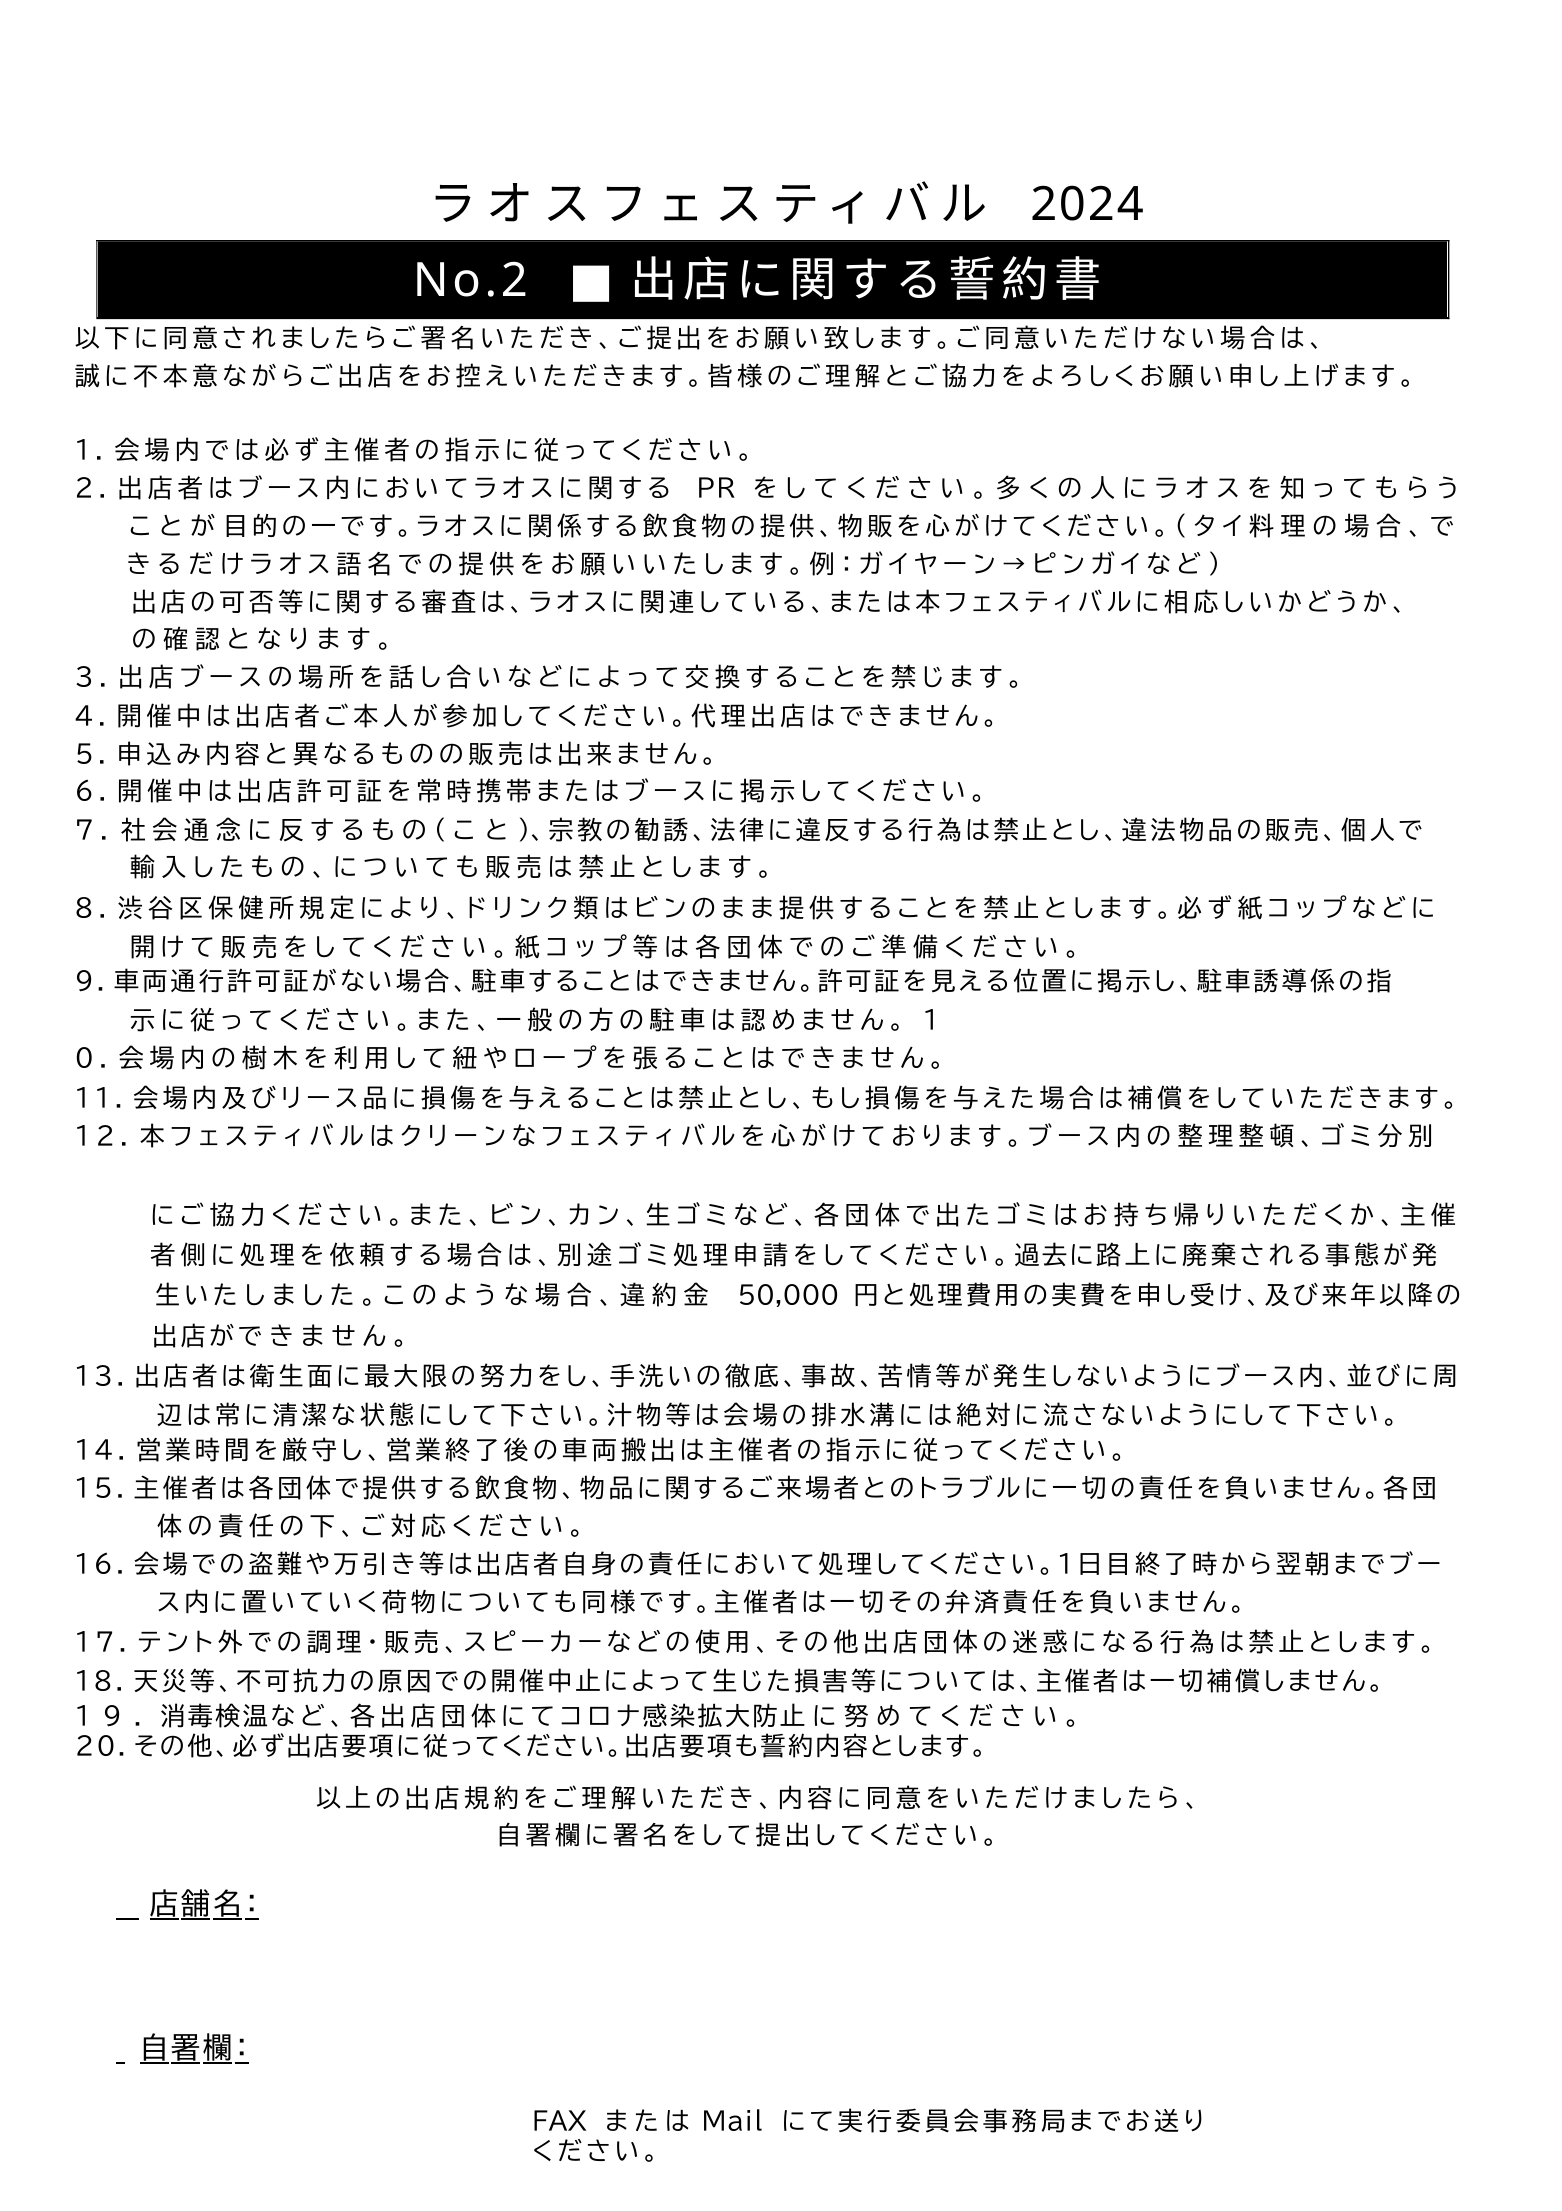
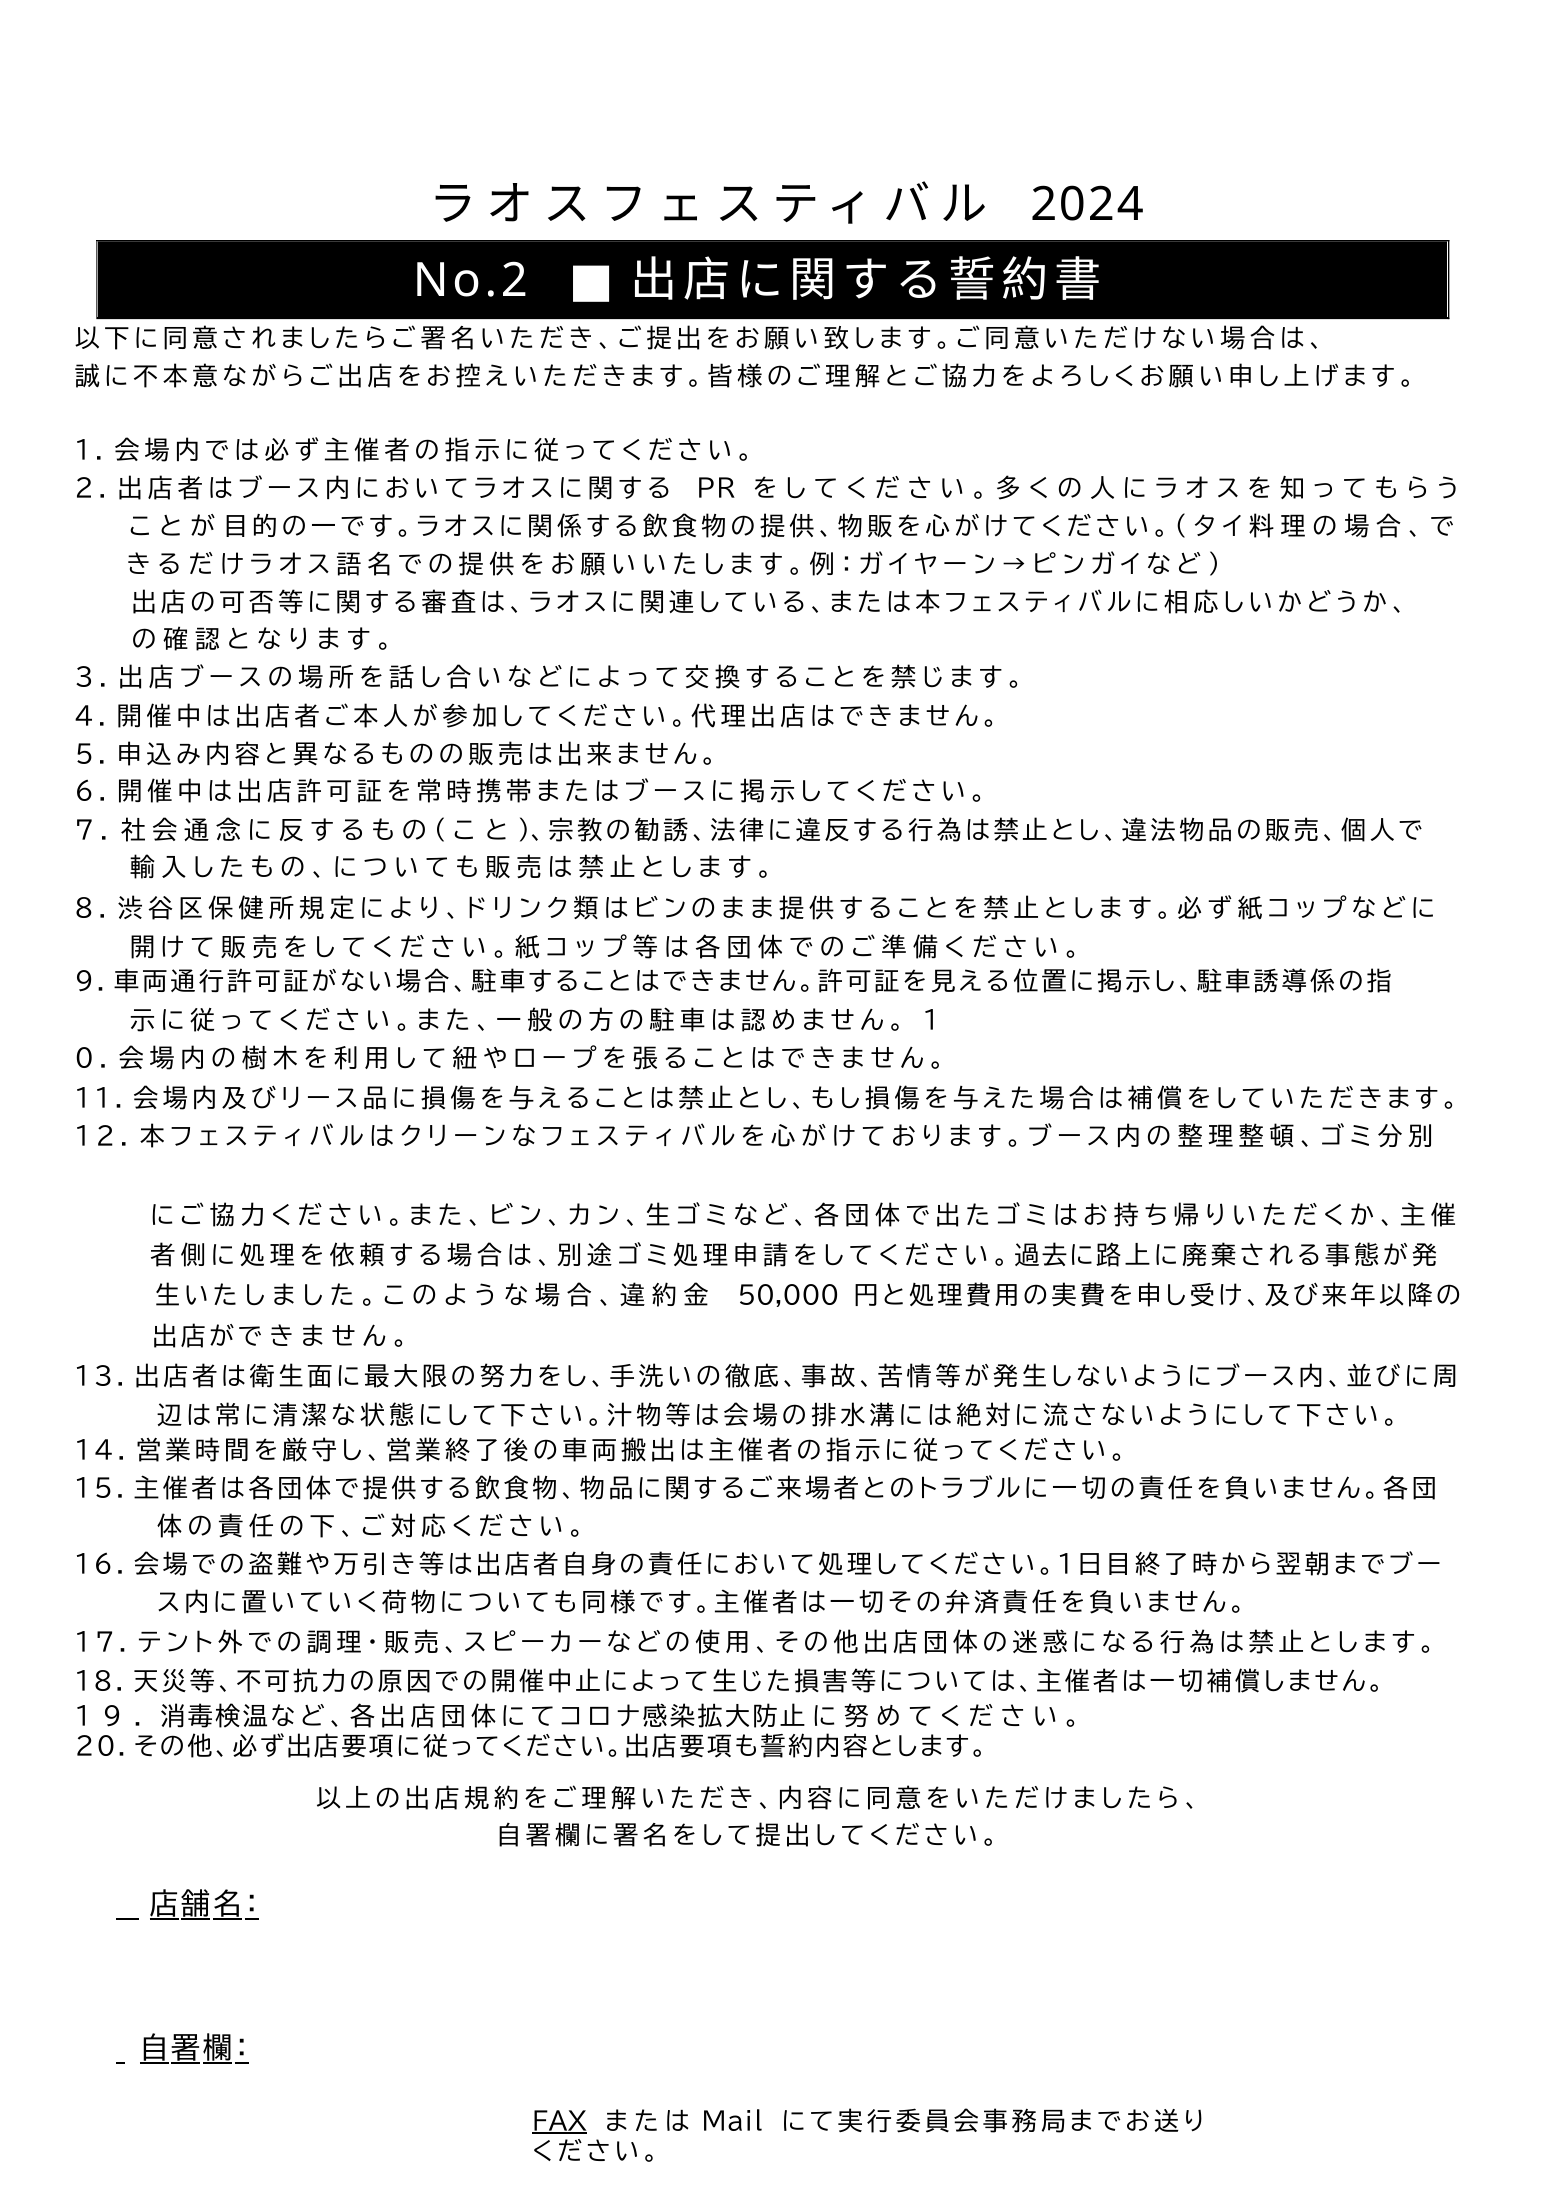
FAX underline: none -> present (560, 2122)
